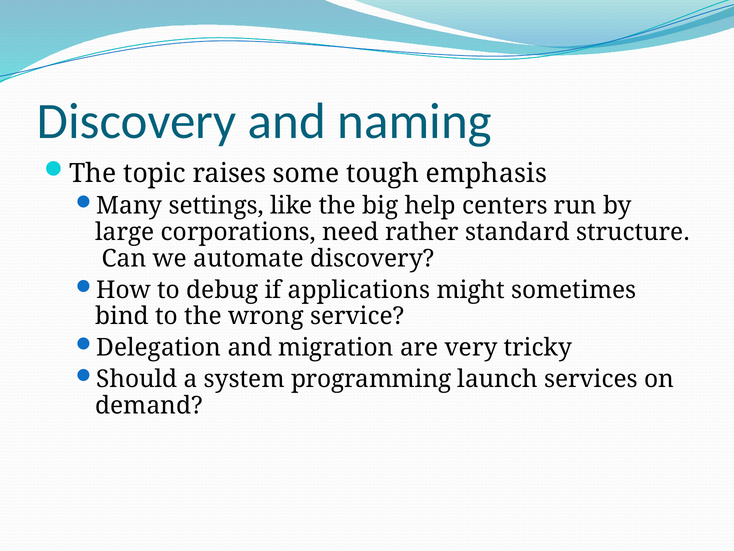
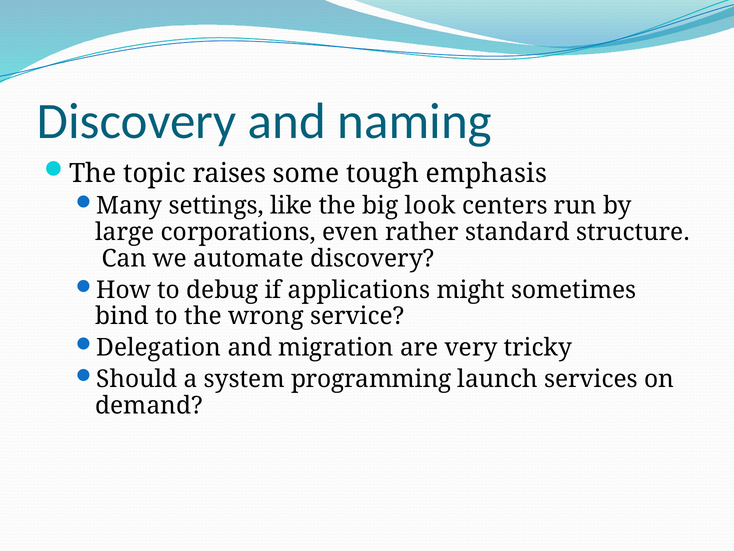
help: help -> look (430, 206)
need: need -> even (351, 232)
